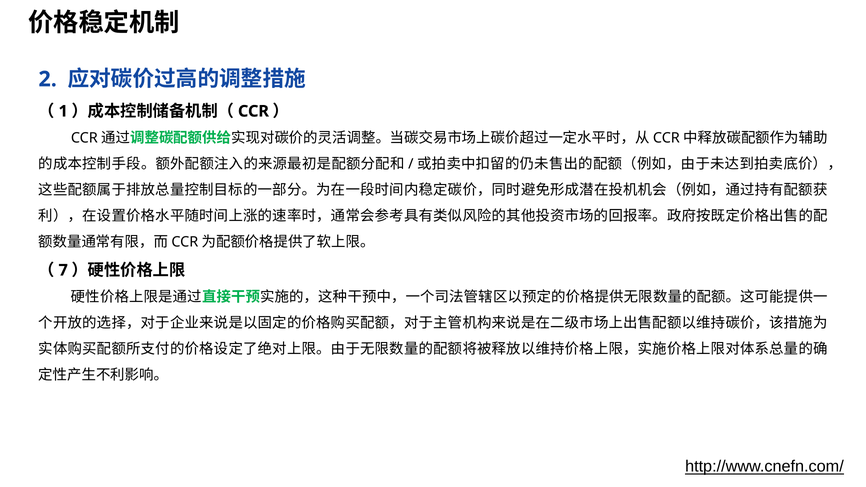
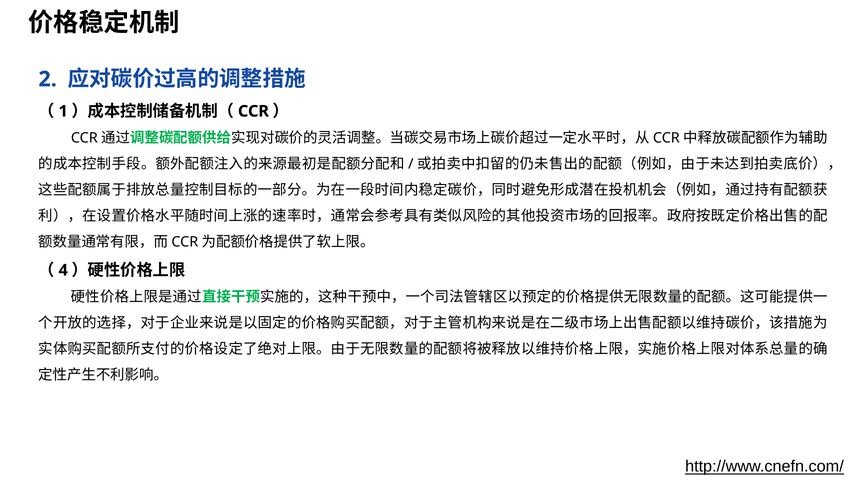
7: 7 -> 4 (63, 270)
